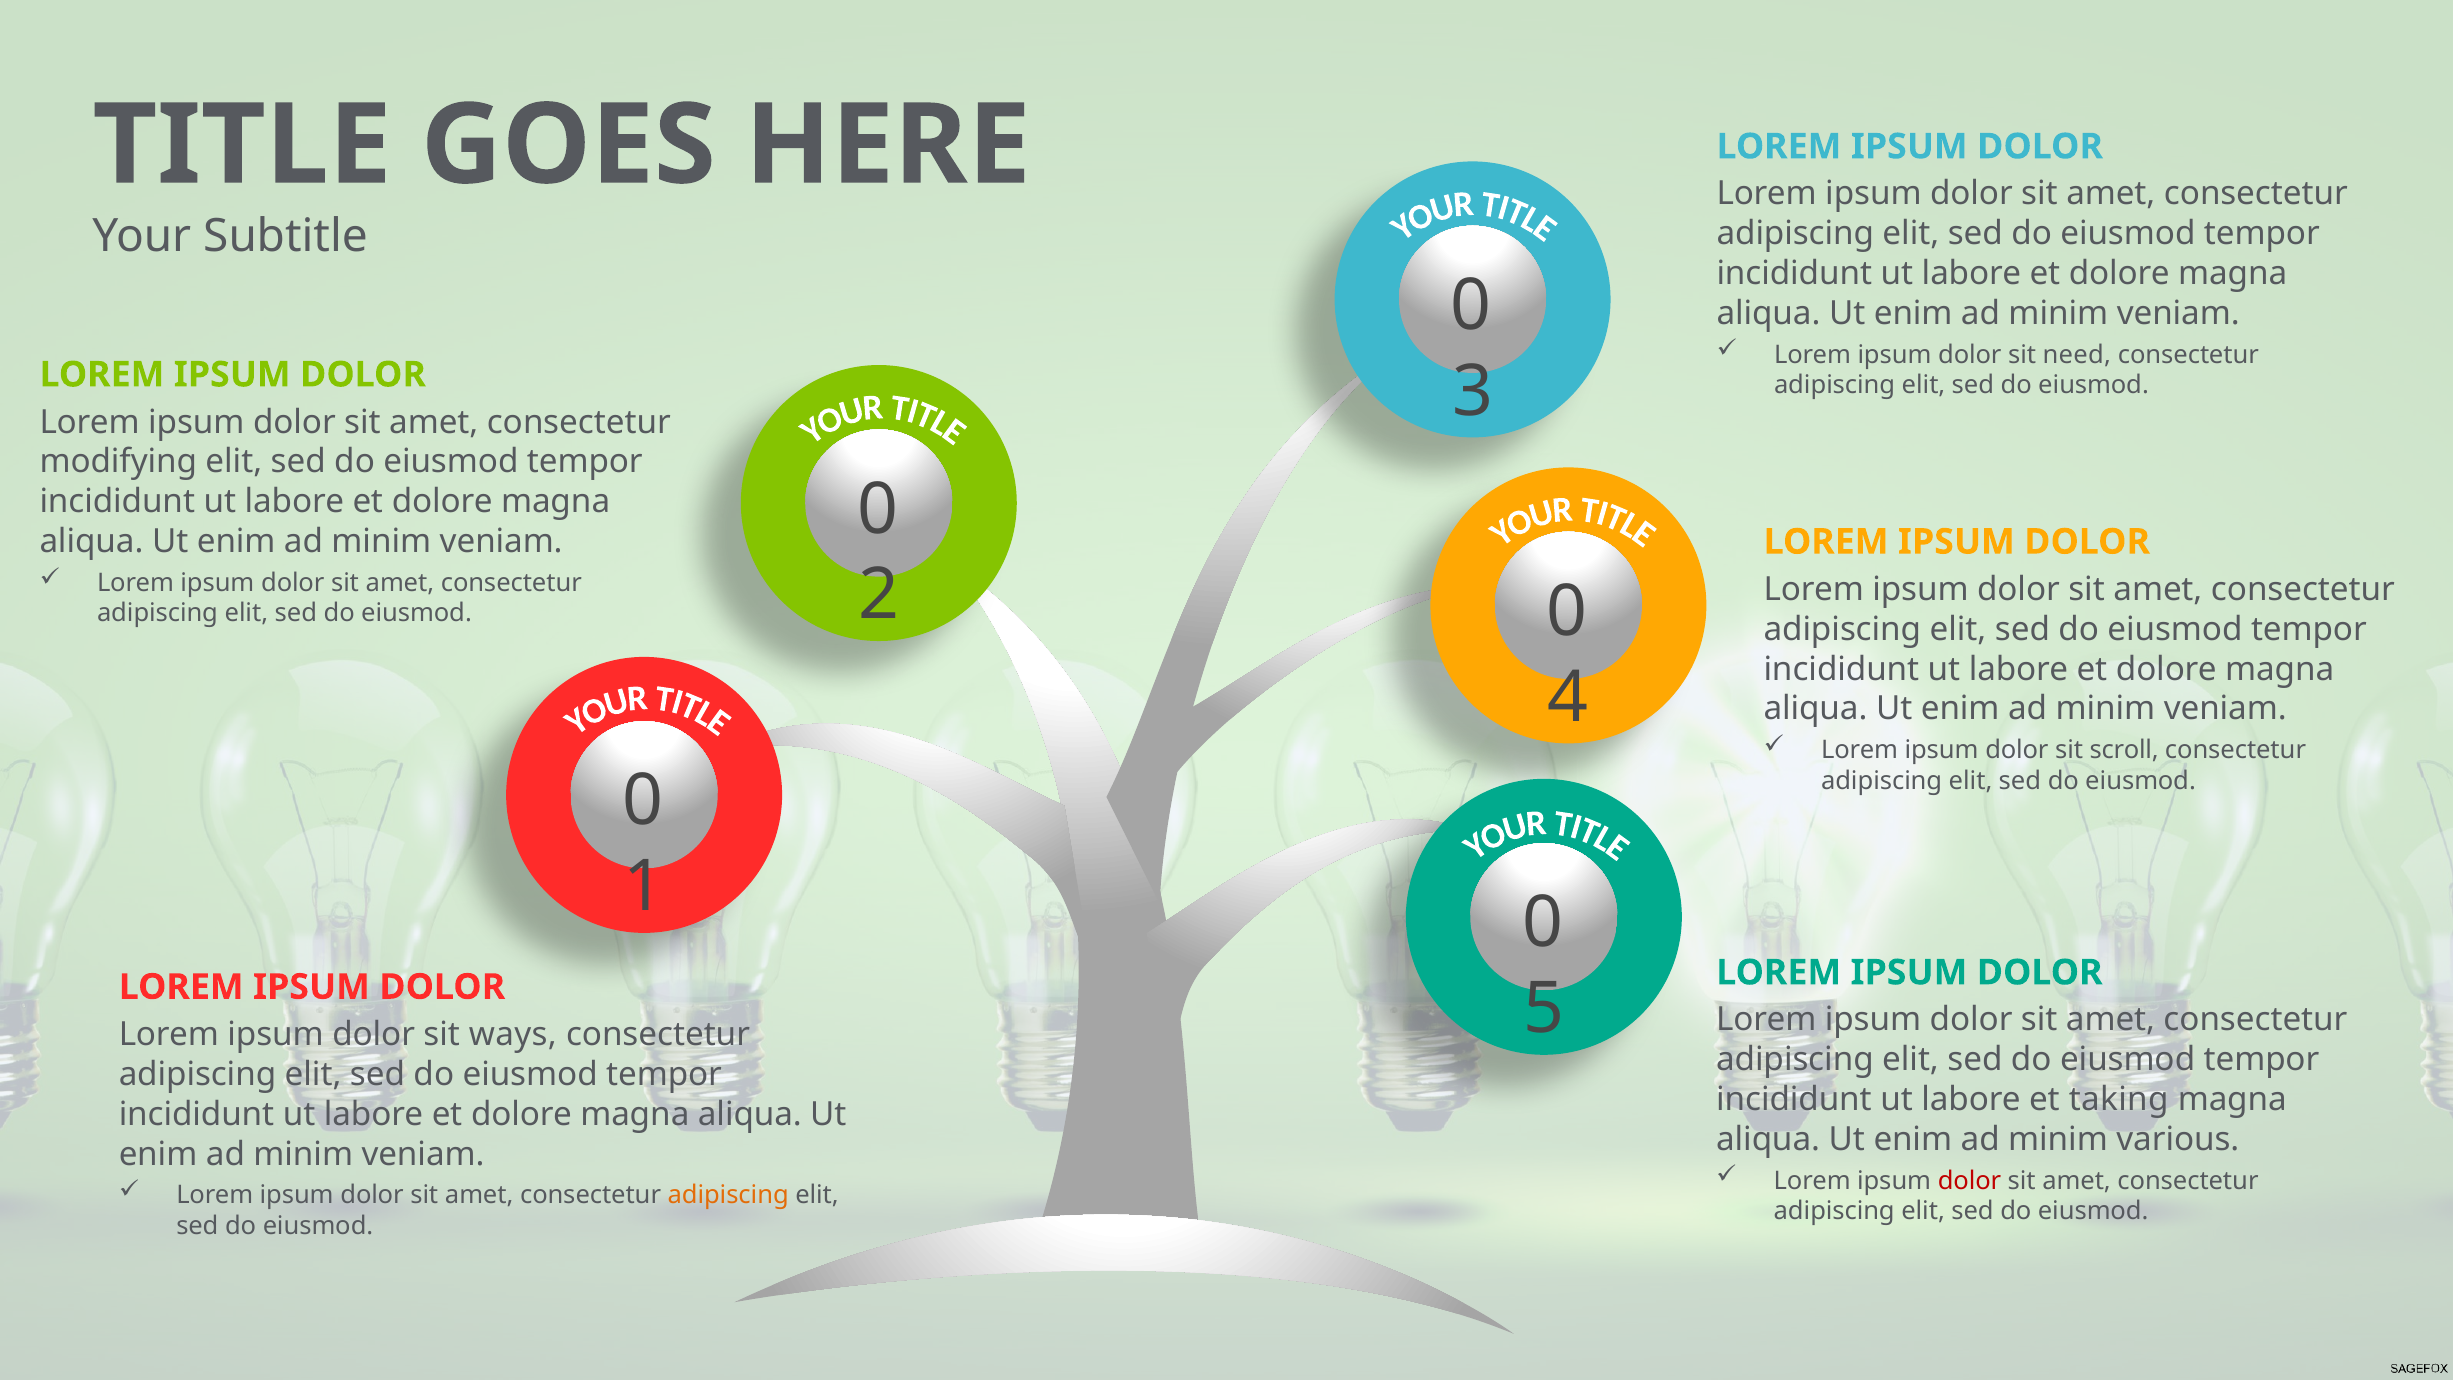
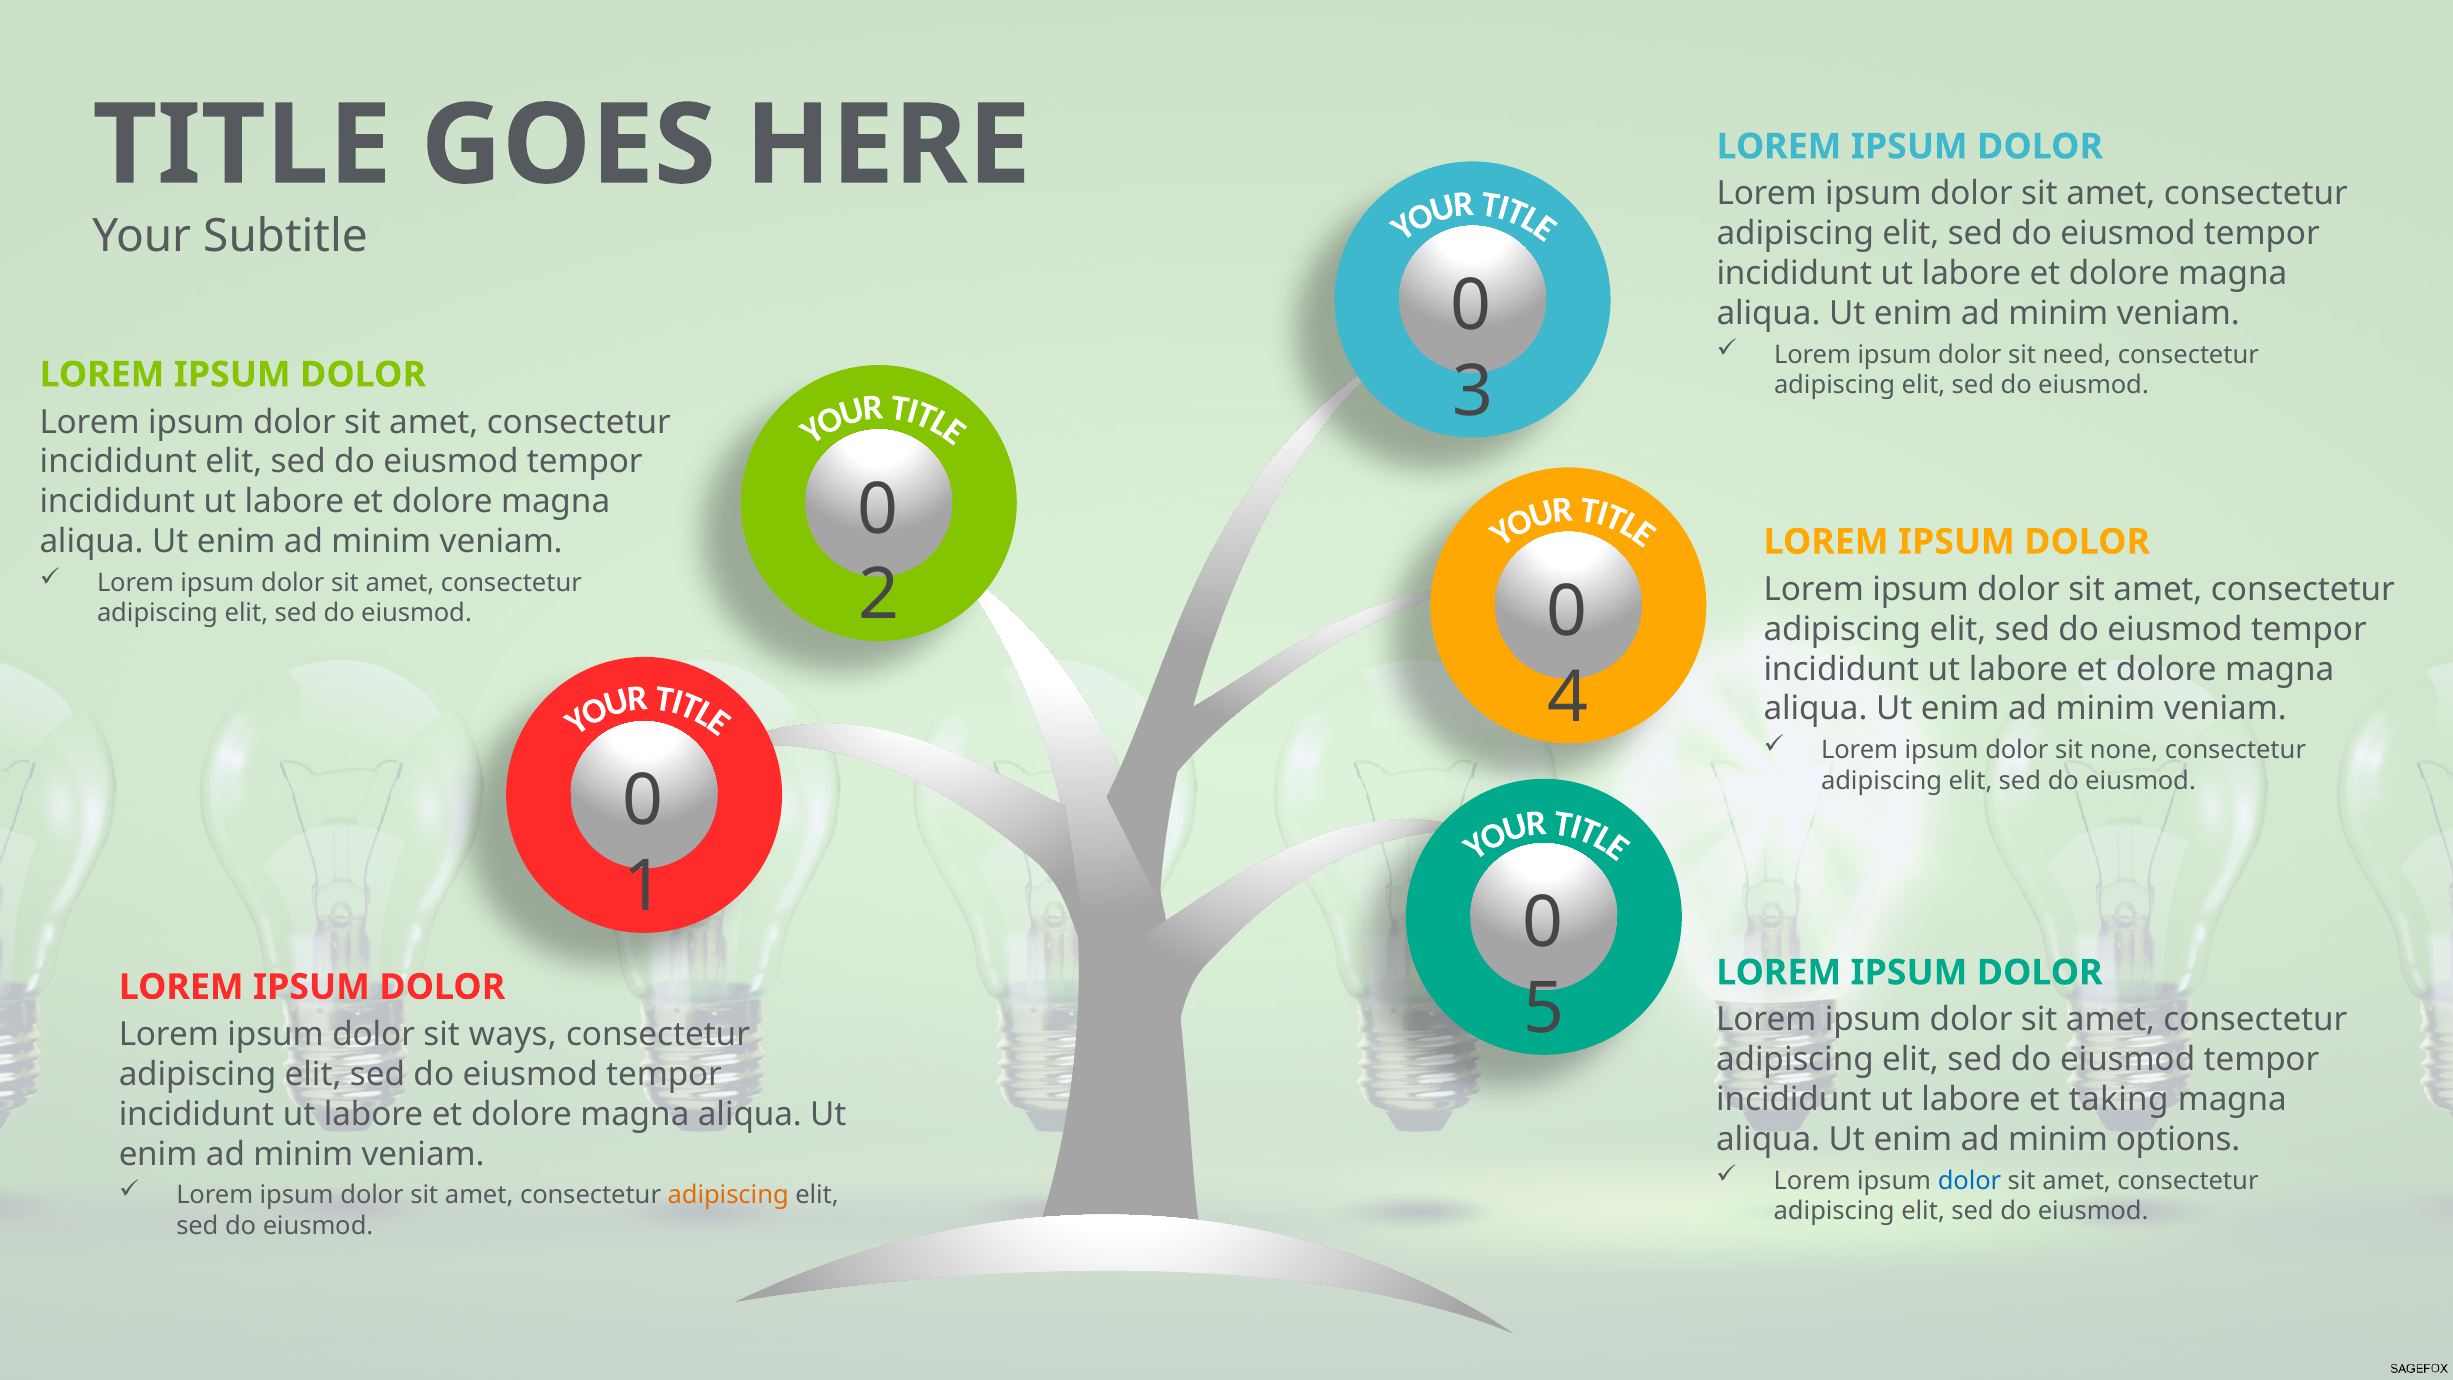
modifying: modifying -> incididunt (118, 462)
scroll: scroll -> none (2124, 750)
various: various -> options (2178, 1140)
dolor colour: red -> blue (1970, 1181)
